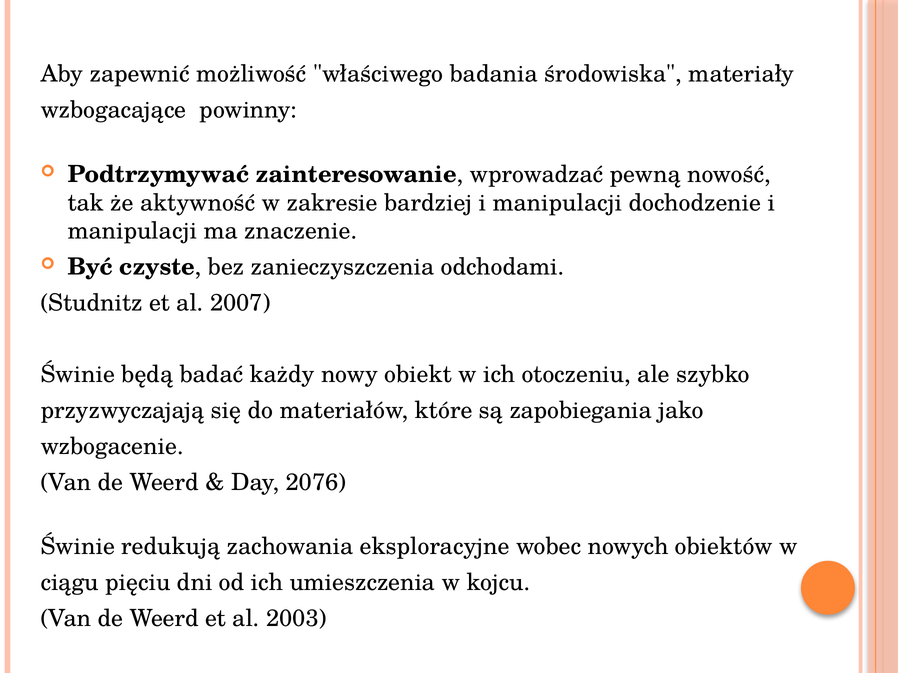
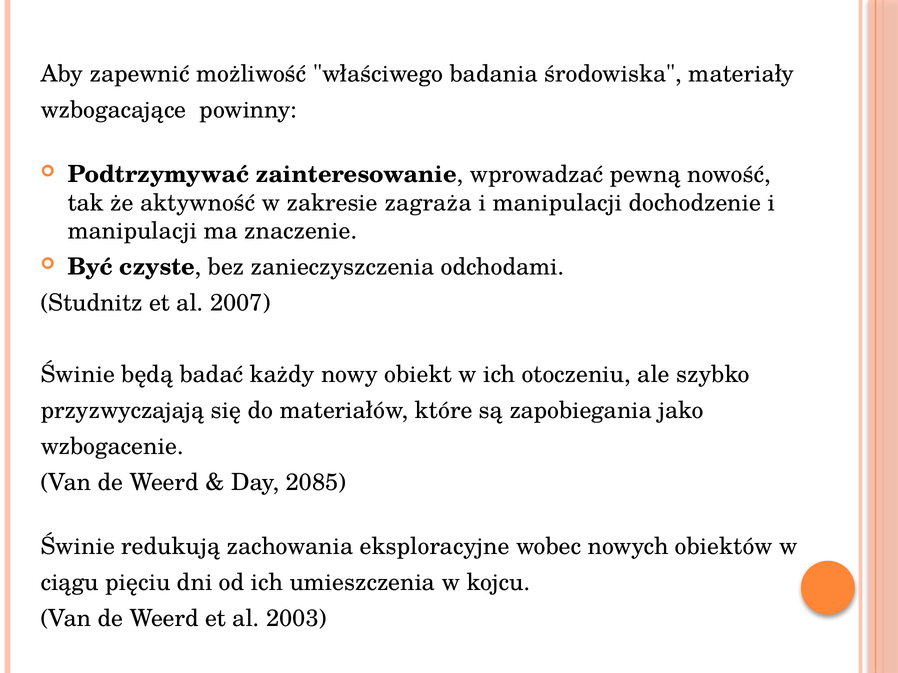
bardziej: bardziej -> zagraża (428, 203)
2076: 2076 -> 2085 (316, 483)
